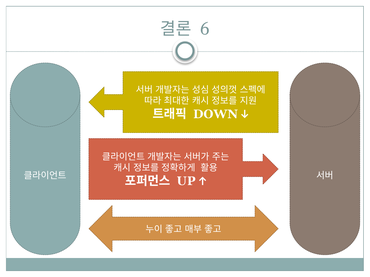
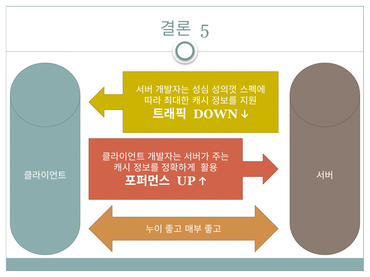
6: 6 -> 5 (205, 29)
